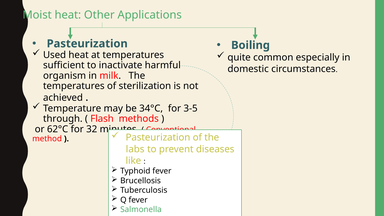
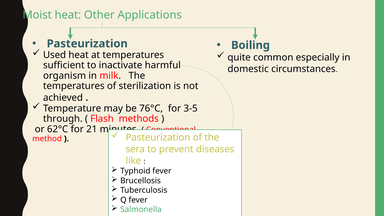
34°C: 34°C -> 76°C (151, 108)
32: 32 -> 21 (92, 129)
labs: labs -> sera (135, 149)
